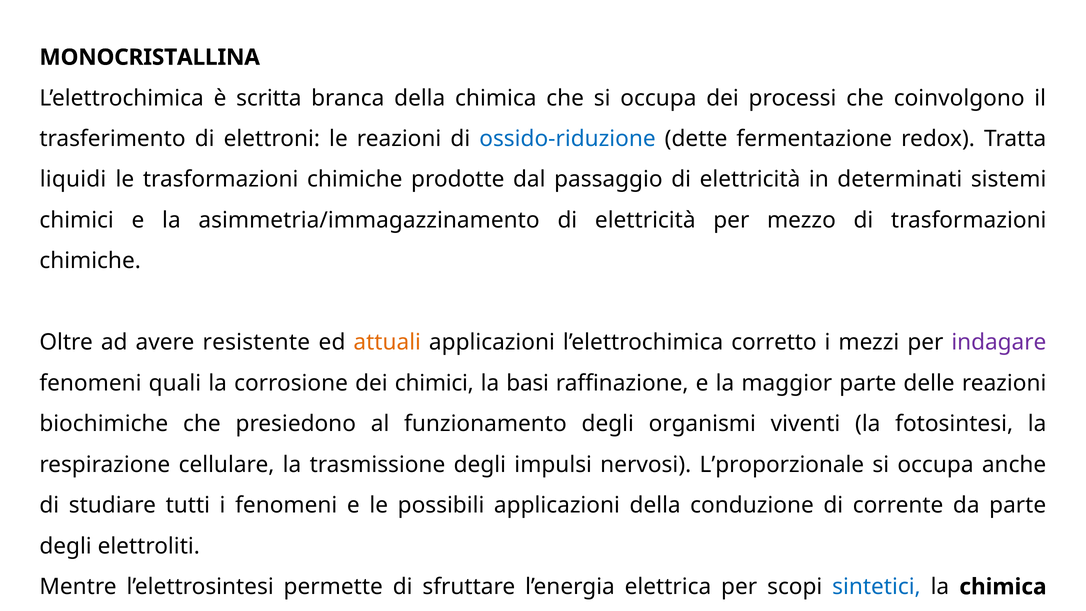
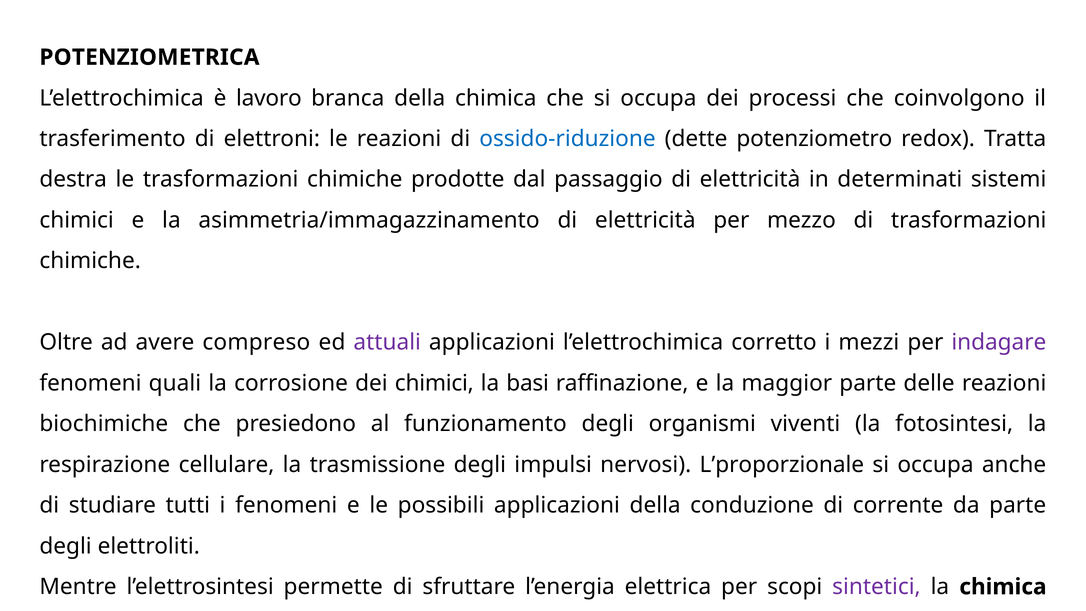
MONOCRISTALLINA: MONOCRISTALLINA -> POTENZIOMETRICA (149, 57)
scritta: scritta -> lavoro (269, 98)
fermentazione: fermentazione -> potenziometro (814, 139)
liquidi: liquidi -> destra (73, 179)
resistente: resistente -> compreso (256, 342)
attuali colour: orange -> purple (387, 342)
sintetici colour: blue -> purple (876, 587)
